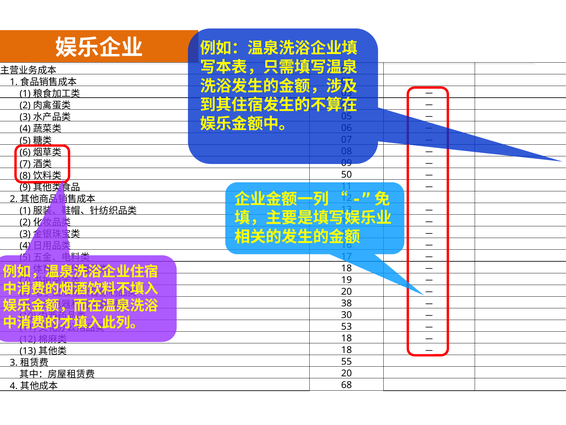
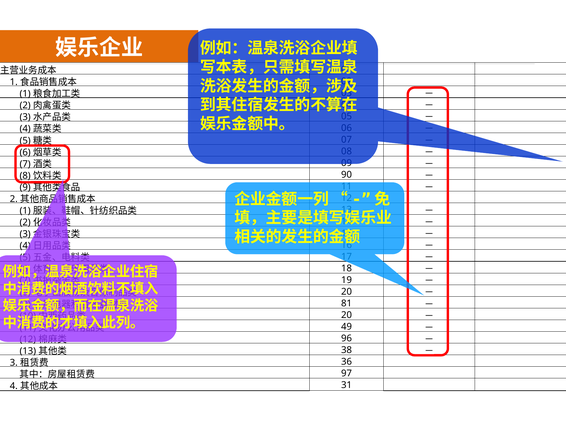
50: 50 -> 90 (347, 175)
38: 38 -> 81 (347, 303)
30: 30 -> 20 (347, 315)
53: 53 -> 49 (347, 326)
18: 18 -> 96 (347, 338)
18: 18 -> 38 (347, 350)
55: 55 -> 36 (347, 361)
20: 20 -> 97 (347, 373)
68: 68 -> 31 (347, 385)
